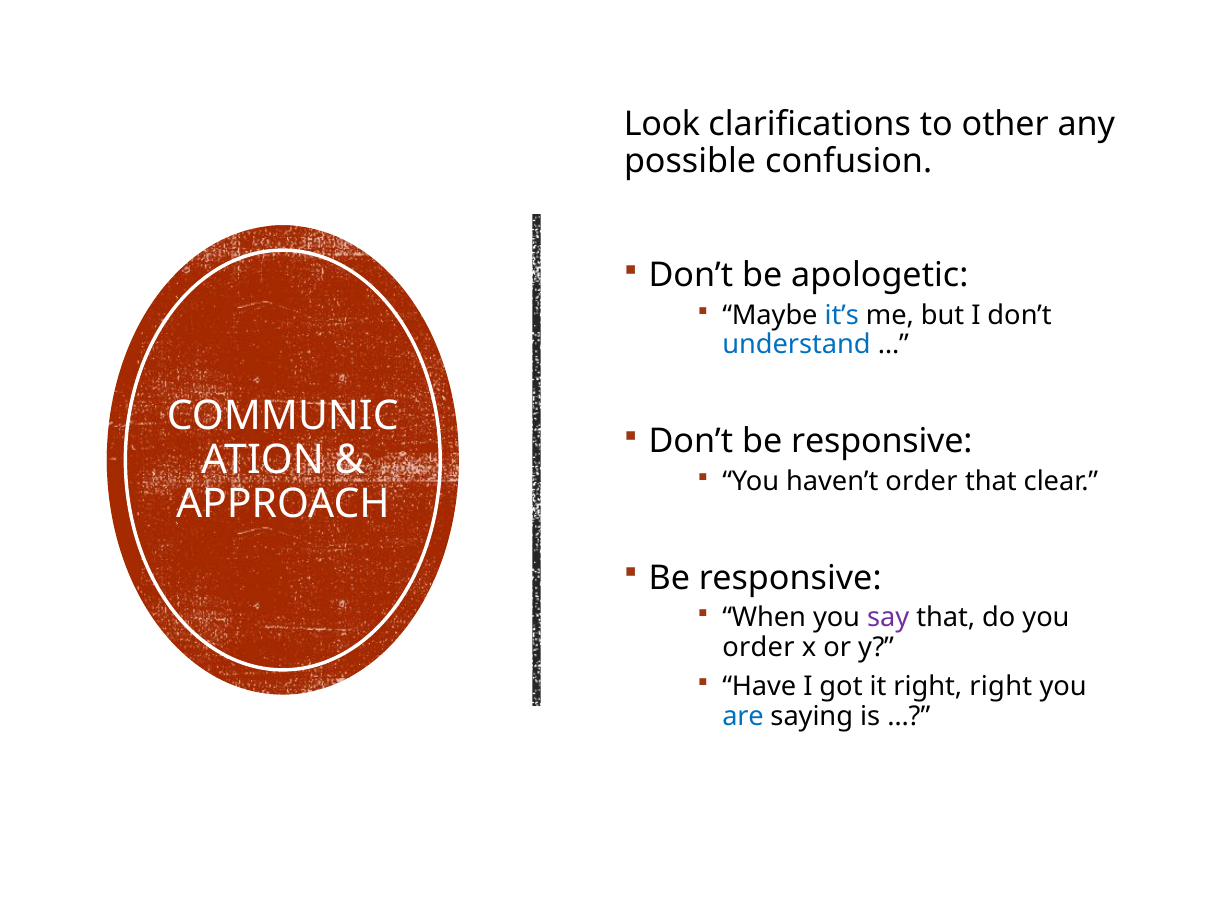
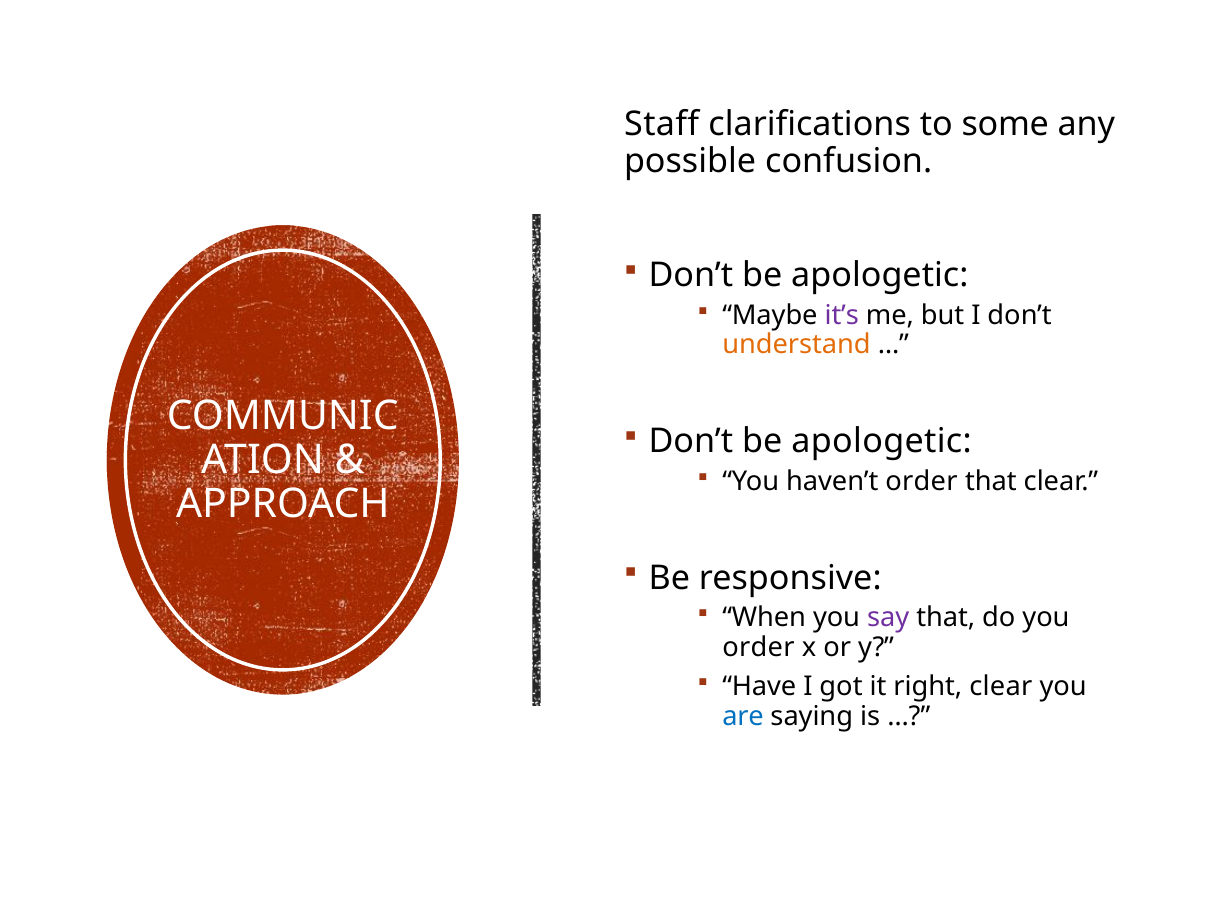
Look: Look -> Staff (662, 124)
other: other -> some (1005, 124)
it’s colour: blue -> purple (842, 316)
understand colour: blue -> orange (796, 345)
responsive: responsive -> apologetic (882, 442)
right right: right -> clear (1001, 687)
